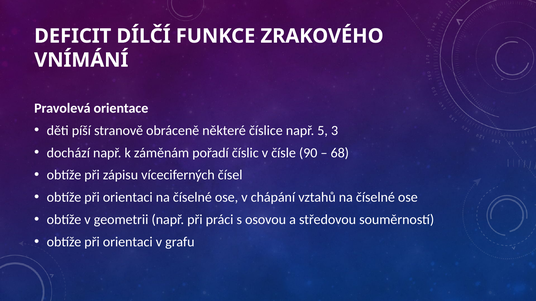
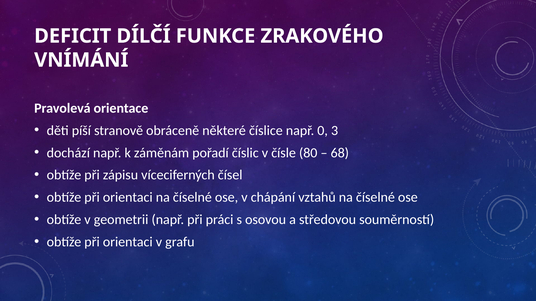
5: 5 -> 0 (323, 131)
90: 90 -> 80 (308, 153)
